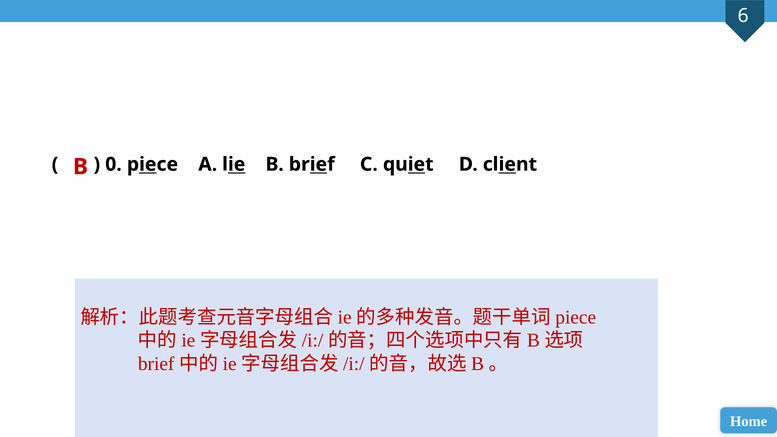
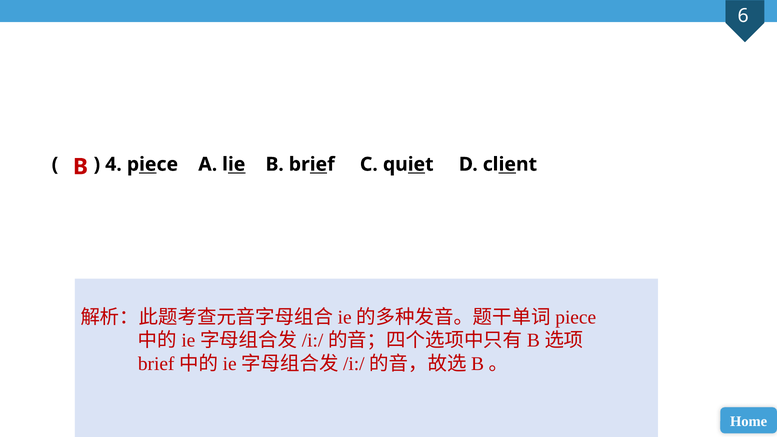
0: 0 -> 4 (113, 164)
